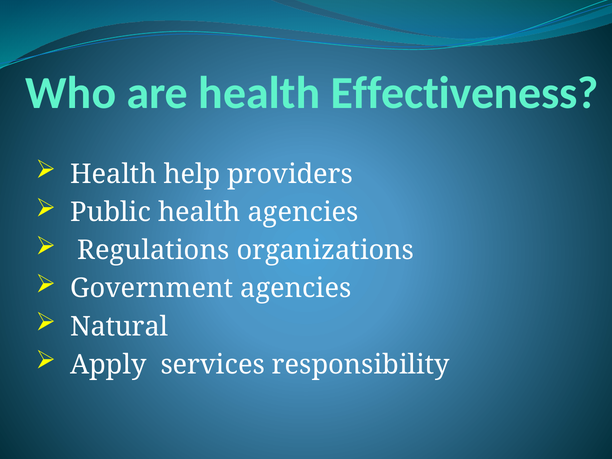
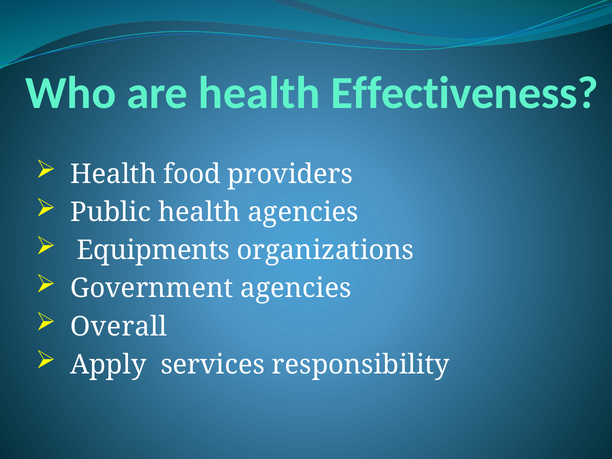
help: help -> food (192, 174)
Regulations: Regulations -> Equipments (153, 250)
Natural: Natural -> Overall (119, 327)
